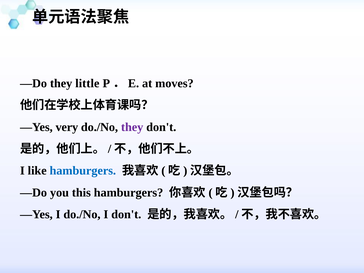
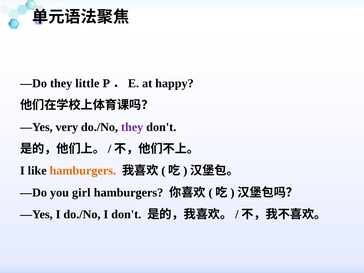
moves: moves -> happy (174, 83)
hamburgers colour: blue -> orange (83, 171)
this: this -> girl (81, 193)
